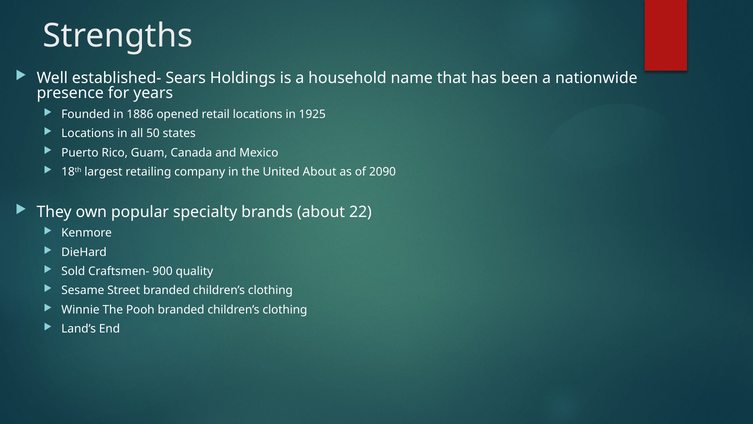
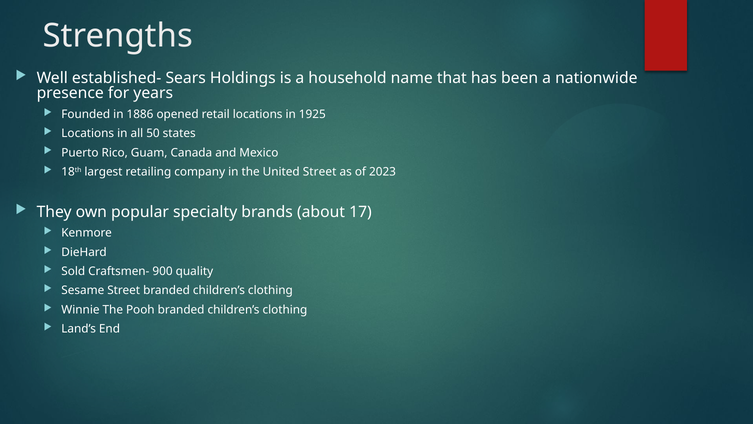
United About: About -> Street (320, 172)
2090: 2090 -> 2023 (383, 172)
22: 22 -> 17 (360, 212)
